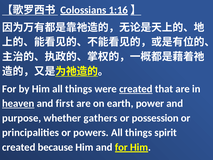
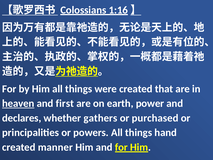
created underline: present -> none (136, 89)
purpose: purpose -> declares (22, 118)
possession: possession -> purchased (155, 118)
spirit: spirit -> hand (166, 132)
because: because -> manner (55, 147)
